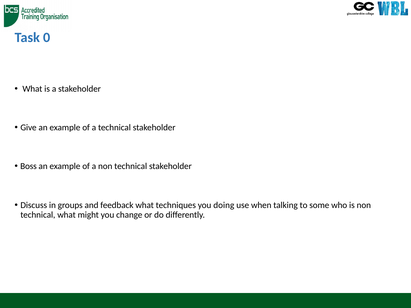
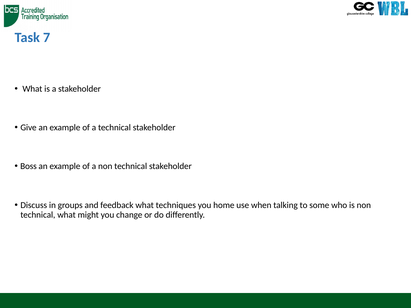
0: 0 -> 7 (47, 38)
doing: doing -> home (224, 205)
